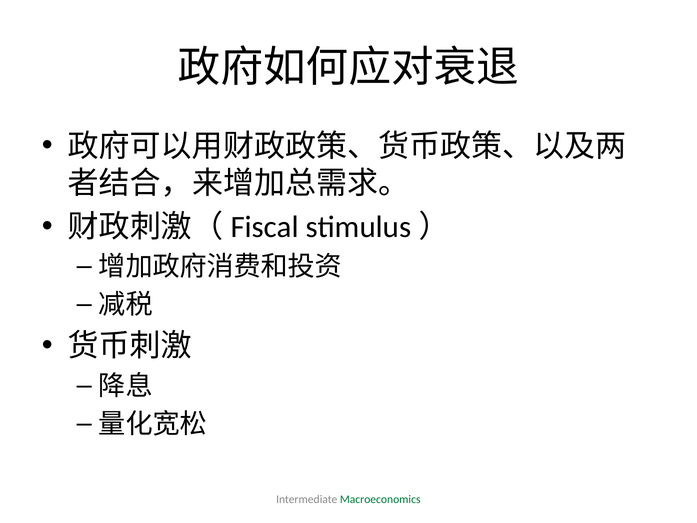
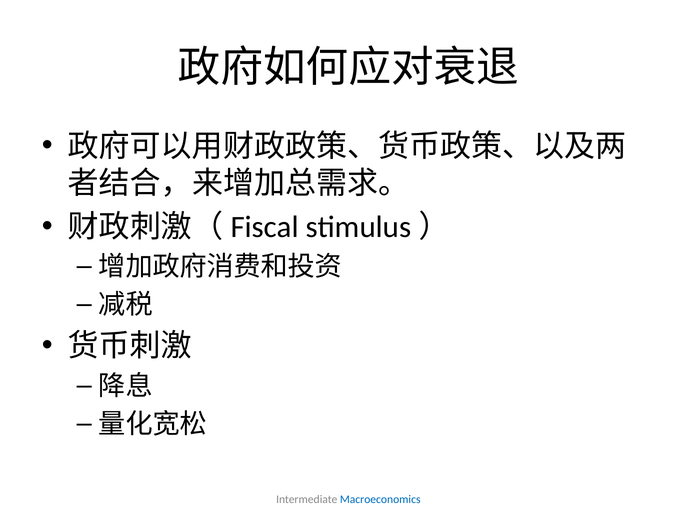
Macroeconomics colour: green -> blue (380, 499)
